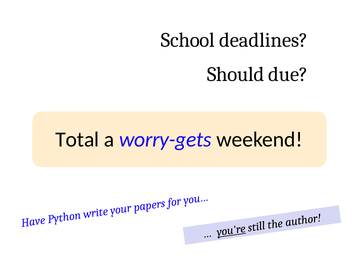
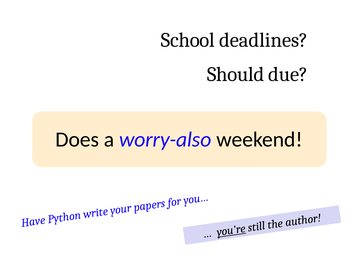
Total: Total -> Does (77, 140)
worry-gets: worry-gets -> worry-also (165, 140)
